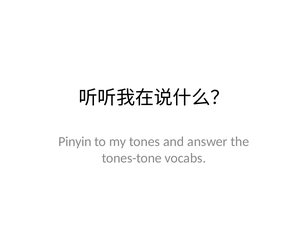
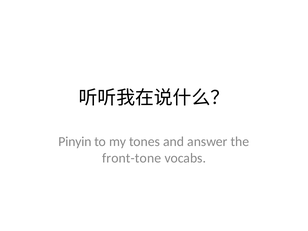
tones-tone: tones-tone -> front-tone (132, 158)
